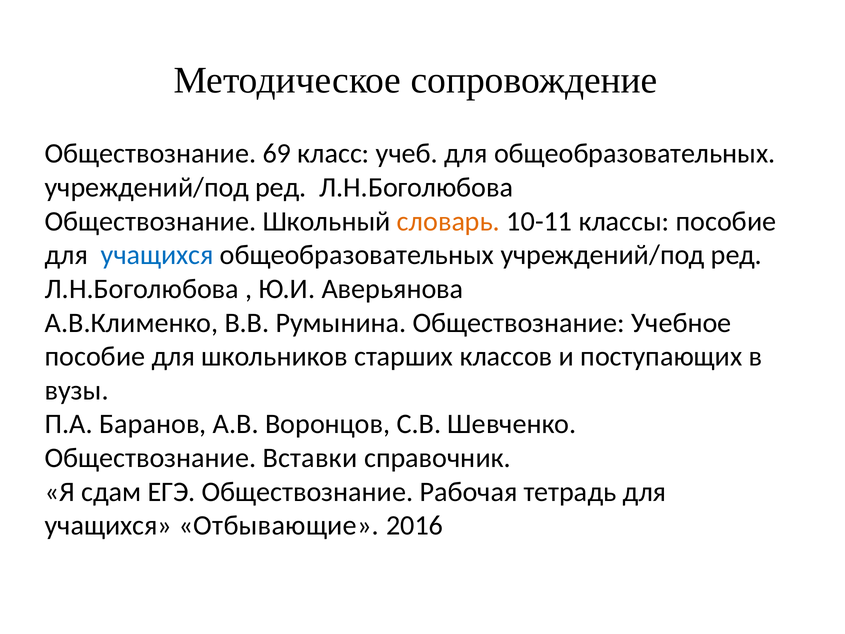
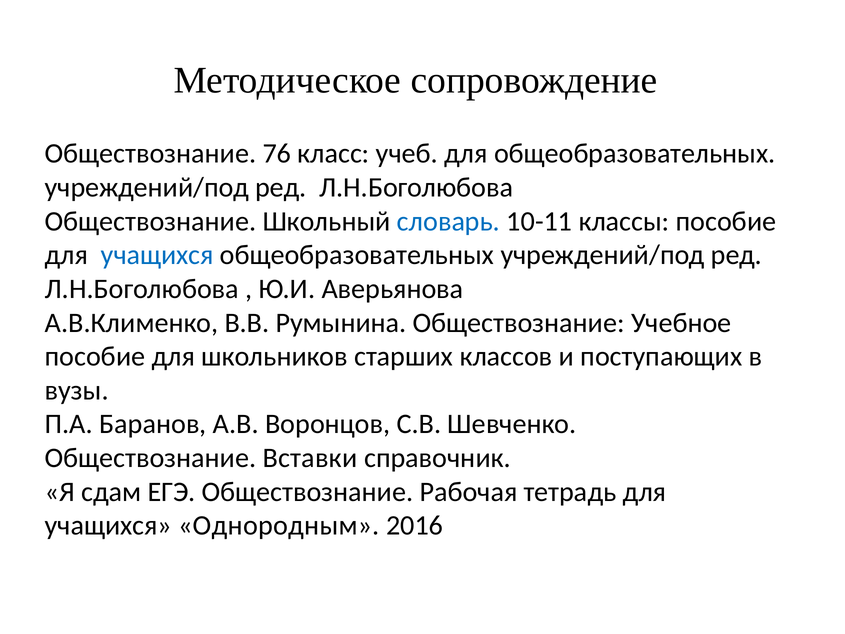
69: 69 -> 76 (277, 154)
словарь colour: orange -> blue (449, 221)
Отбывающие: Отбывающие -> Однородным (279, 525)
